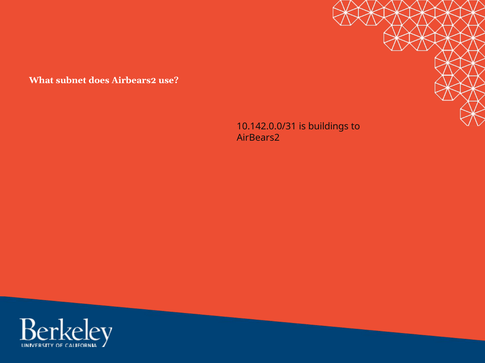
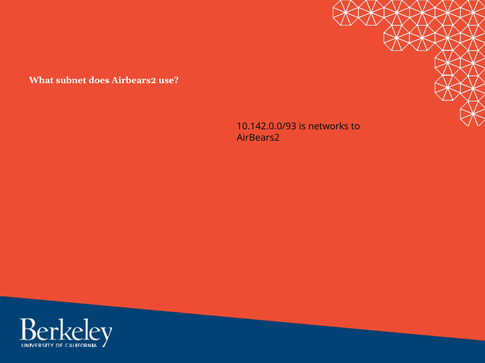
10.142.0.0/31: 10.142.0.0/31 -> 10.142.0.0/93 (267, 127)
buildings: buildings -> networks (328, 127)
